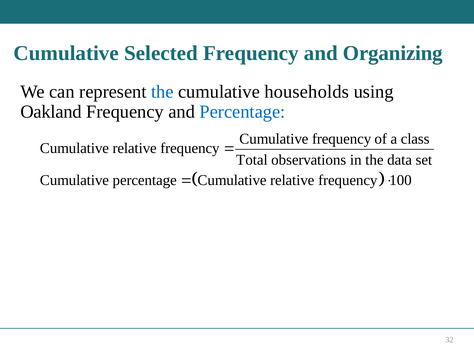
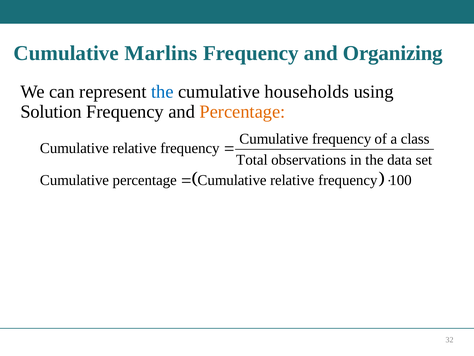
Selected: Selected -> Marlins (161, 53)
Oakland: Oakland -> Solution (51, 112)
Percentage colour: blue -> orange (242, 112)
